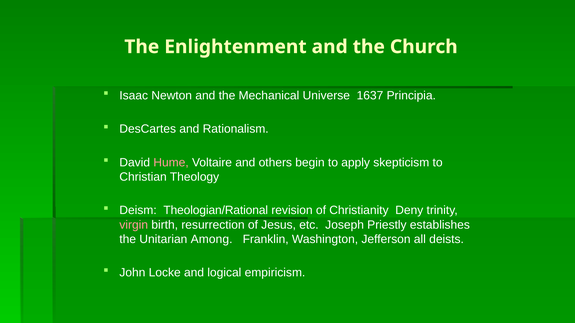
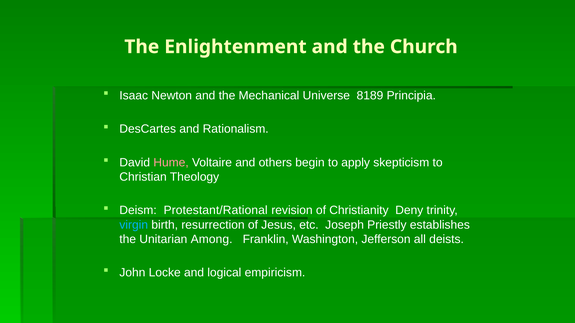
1637: 1637 -> 8189 (370, 96)
Theologian/Rational: Theologian/Rational -> Protestant/Rational (216, 211)
virgin colour: pink -> light blue (134, 225)
